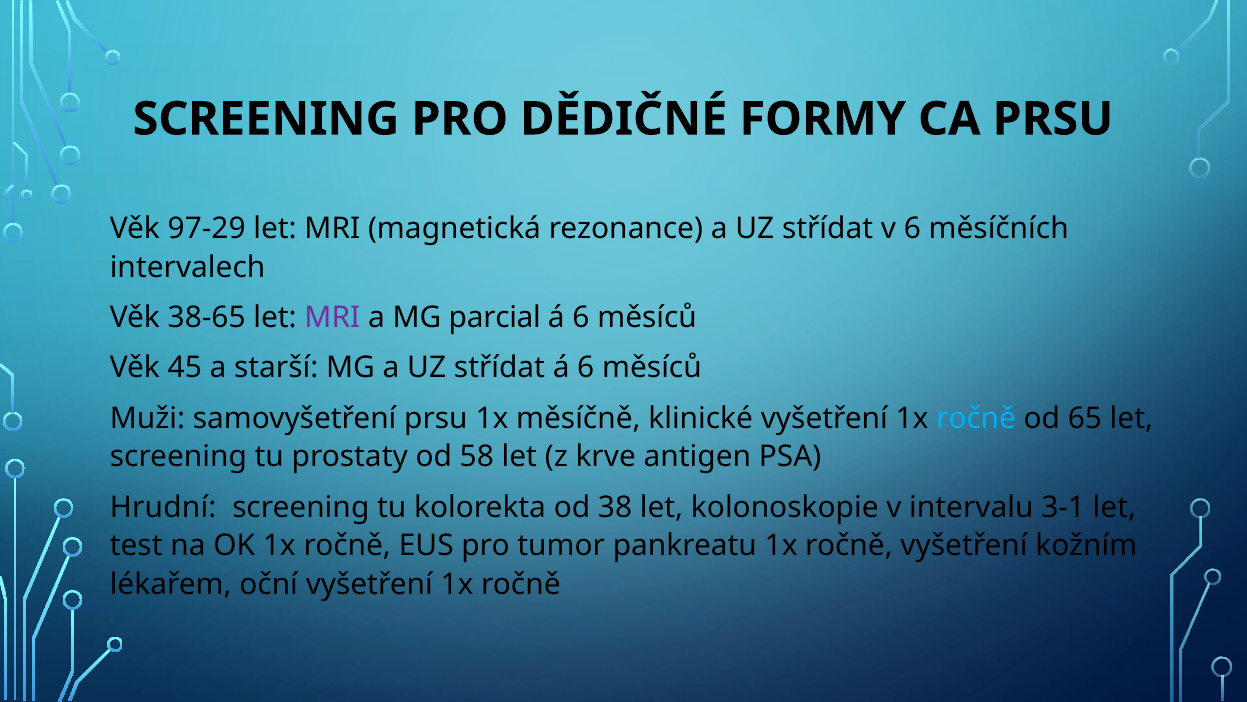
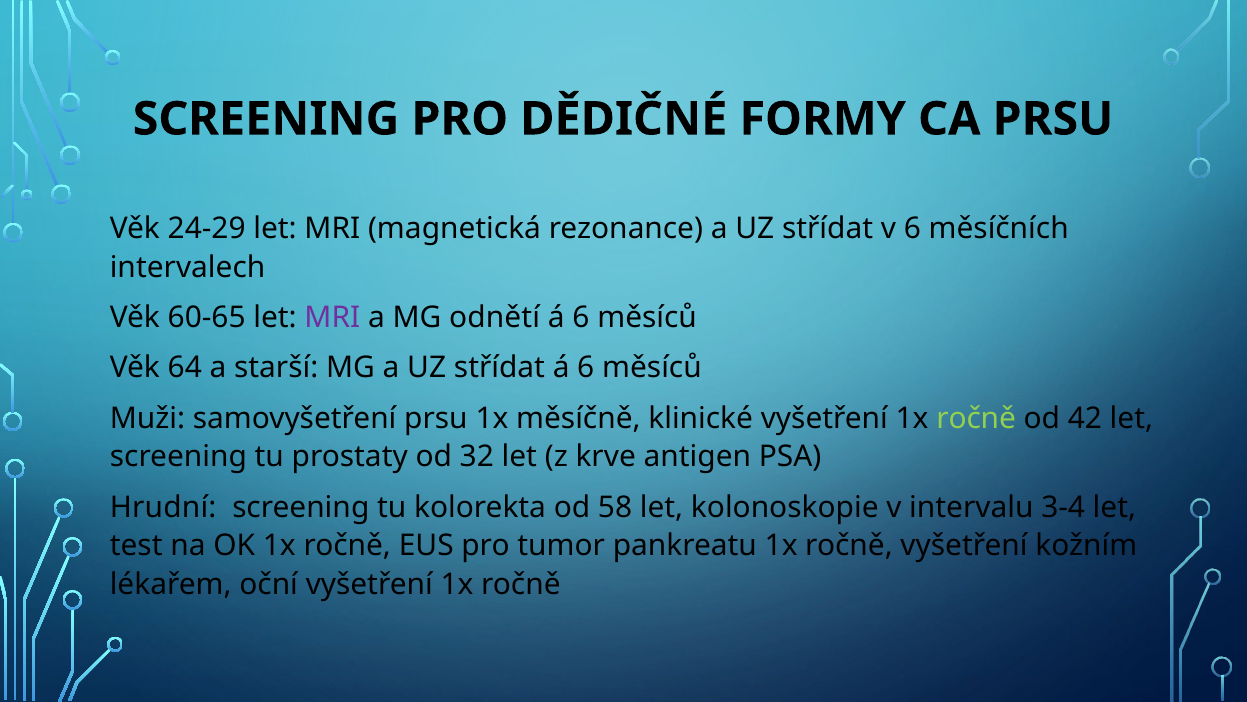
97-29: 97-29 -> 24-29 (207, 228)
38-65: 38-65 -> 60-65 (207, 317)
parcial: parcial -> odnětí (495, 317)
45: 45 -> 64 (185, 368)
ročně colour: light blue -> light green (976, 418)
65: 65 -> 42 (1085, 418)
58: 58 -> 32 (477, 457)
38: 38 -> 58 (615, 507)
3-1: 3-1 -> 3-4 (1063, 507)
